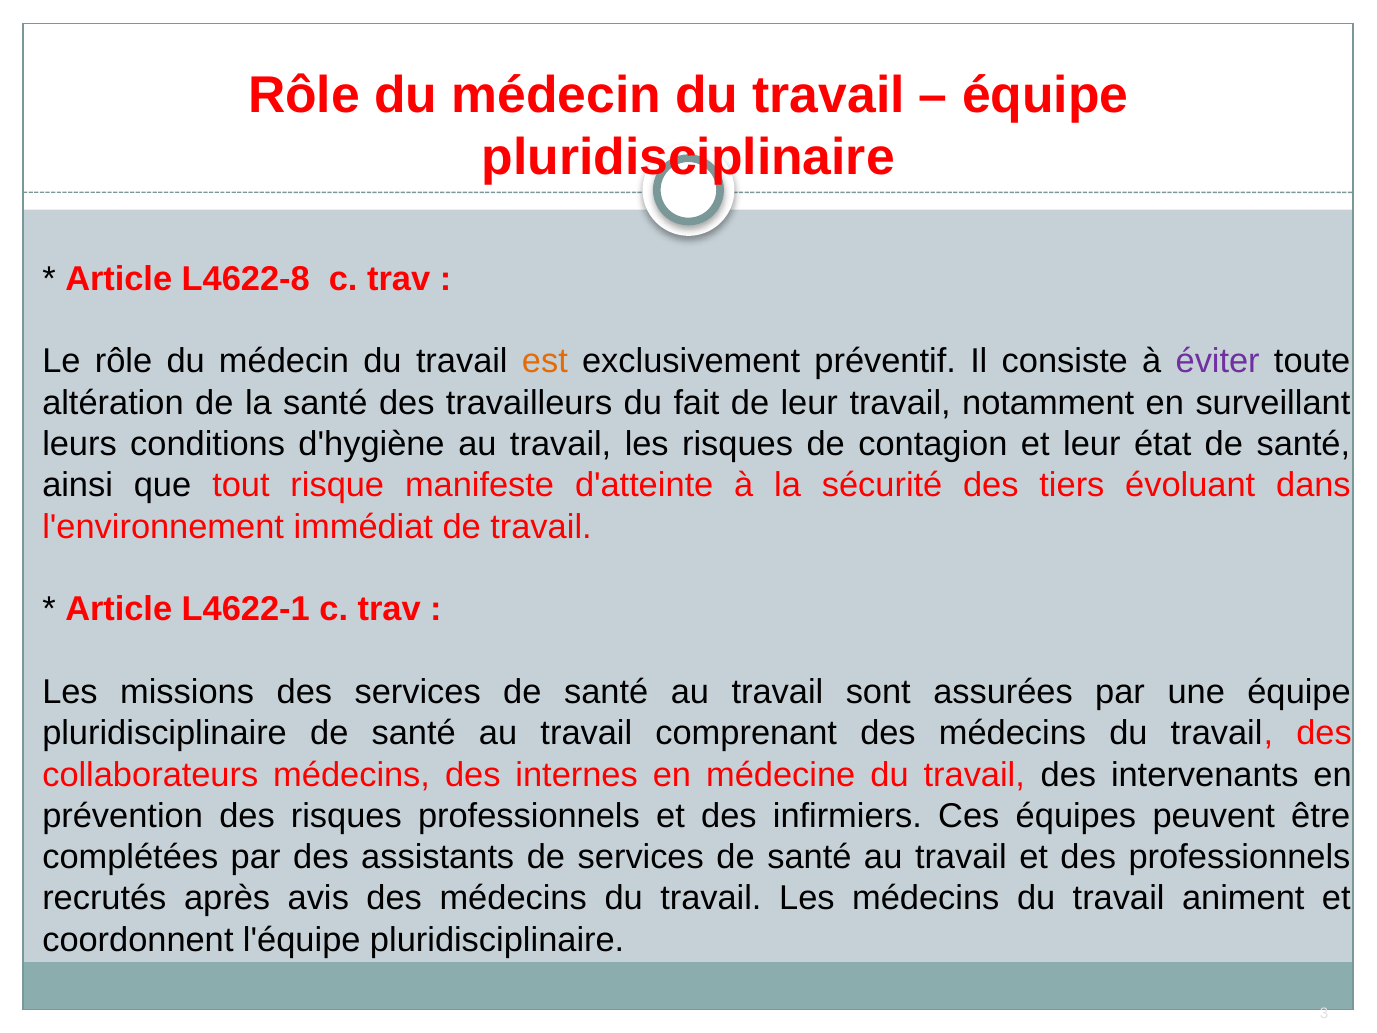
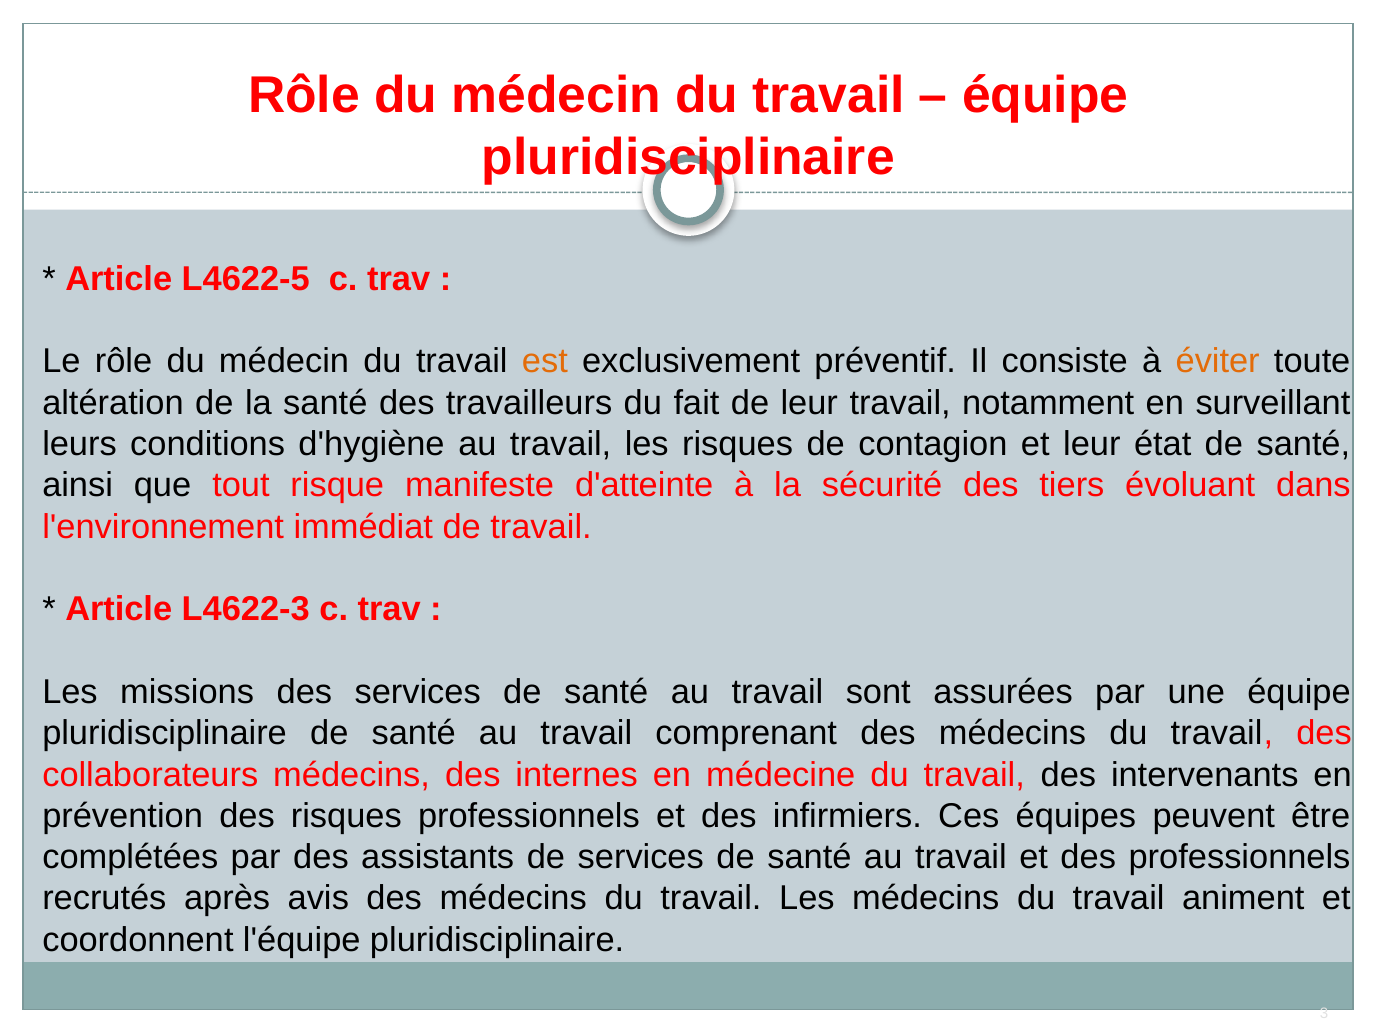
L4622-8: L4622-8 -> L4622-5 (246, 279)
éviter colour: purple -> orange (1218, 361)
L4622-1: L4622-1 -> L4622-3 (246, 609)
